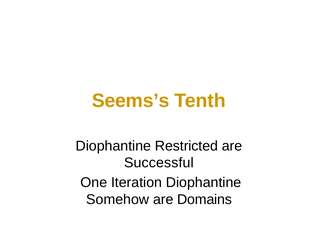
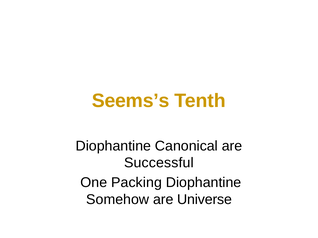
Restricted: Restricted -> Canonical (186, 146)
Iteration: Iteration -> Packing (136, 183)
Domains: Domains -> Universe (205, 200)
